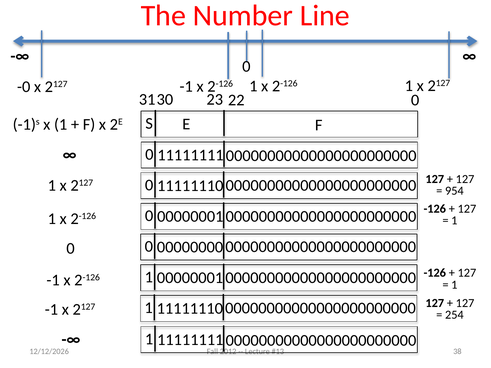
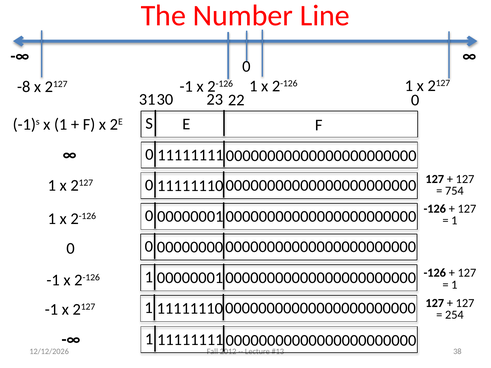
-0: -0 -> -8 (24, 87)
954: 954 -> 754 (454, 191)
